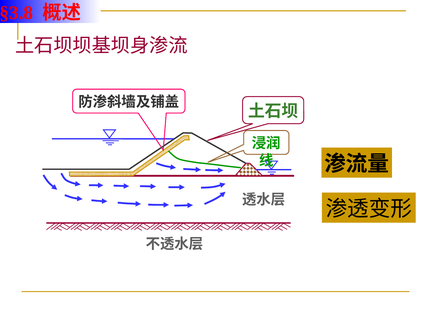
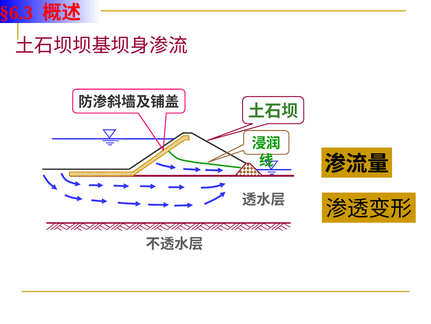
§3.8: §3.8 -> §6.3 (16, 13)
